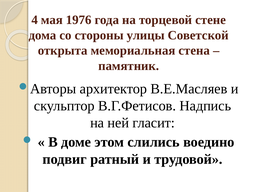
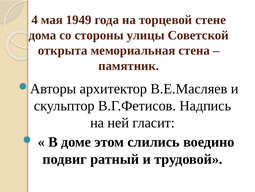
1976: 1976 -> 1949 (79, 20)
